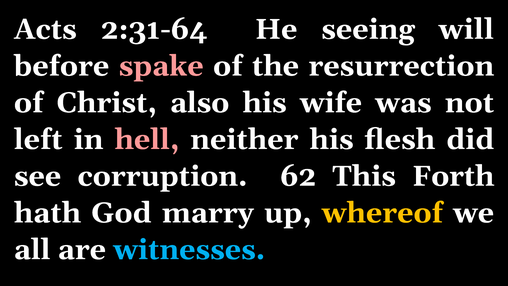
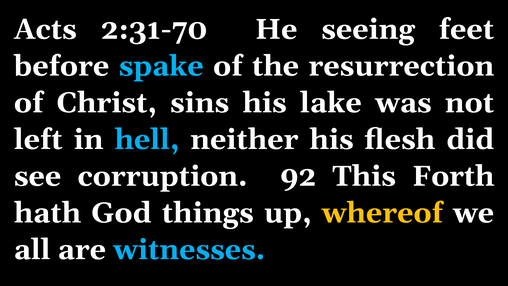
2:31-64: 2:31-64 -> 2:31-70 (154, 29)
will: will -> feet (466, 29)
spake colour: pink -> light blue (161, 66)
also: also -> sins (200, 103)
wife: wife -> lake (331, 103)
hell colour: pink -> light blue (147, 139)
62: 62 -> 92 (298, 176)
marry: marry -> things (208, 213)
